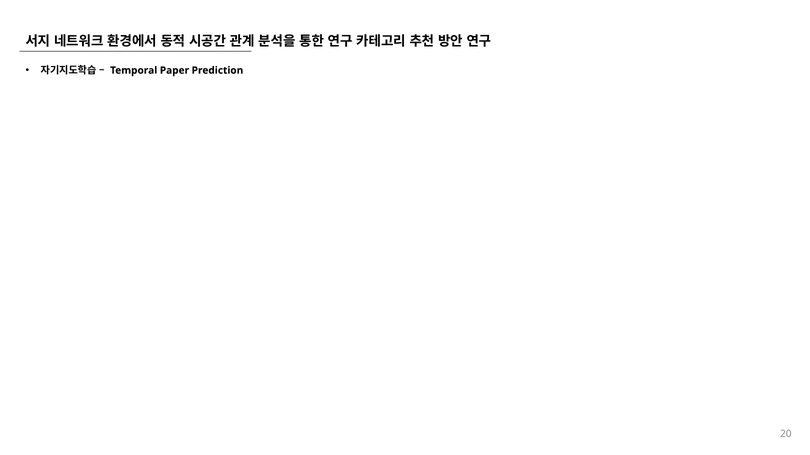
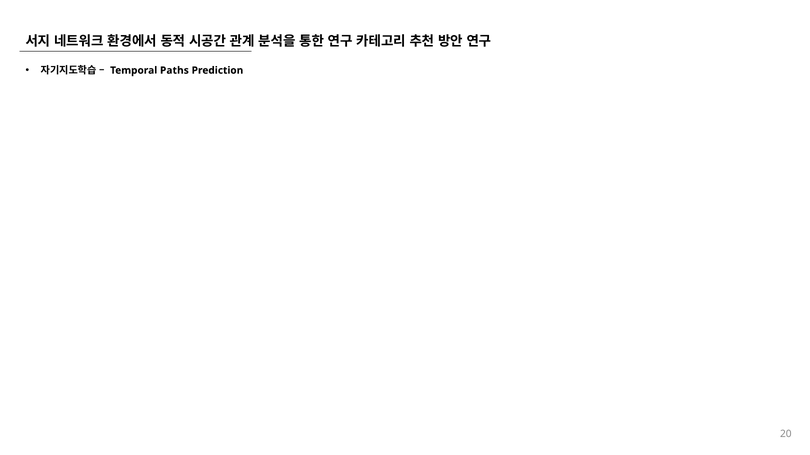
Paper: Paper -> Paths (174, 70)
